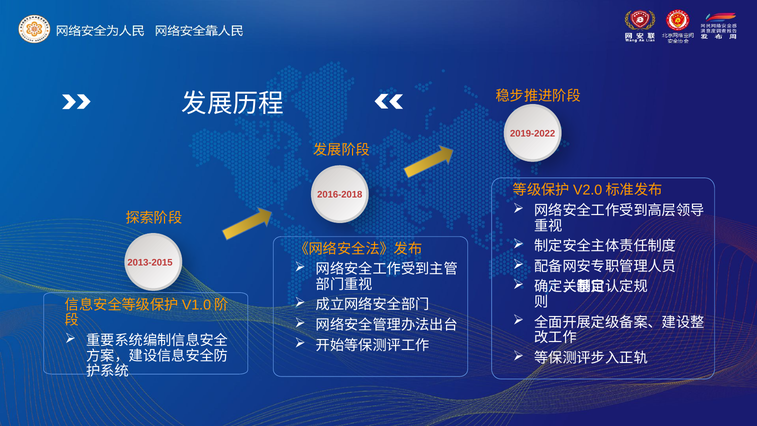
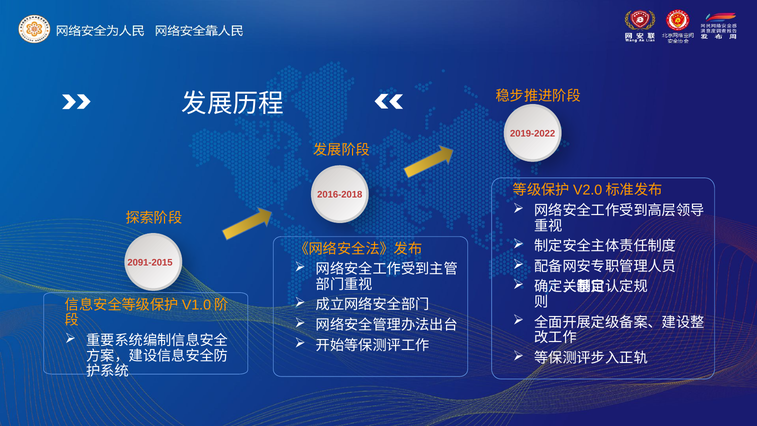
2013-2015: 2013-2015 -> 2091-2015 (150, 262)
